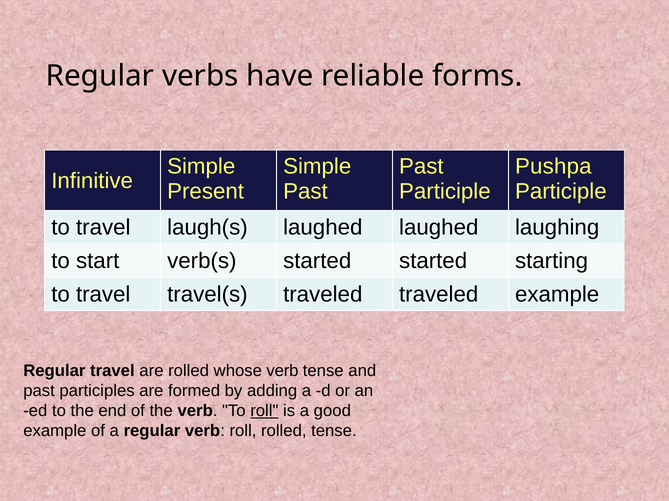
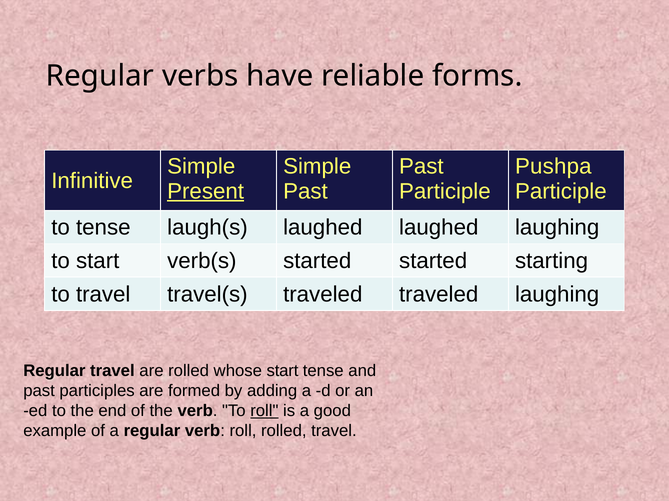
Present underline: none -> present (206, 192)
travel: travel -> tense (103, 228)
traveled example: example -> laughing (557, 295)
whose verb: verb -> start (282, 371)
rolled tense: tense -> travel (334, 431)
